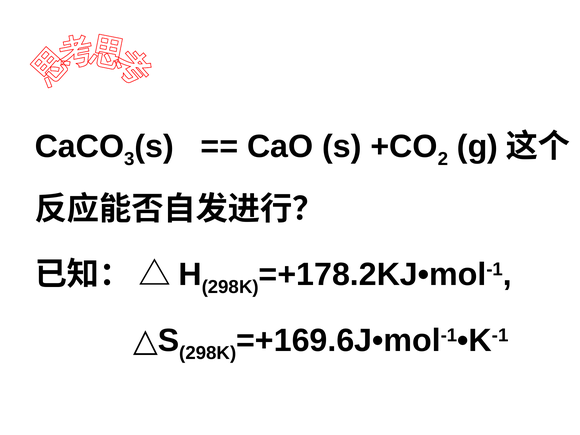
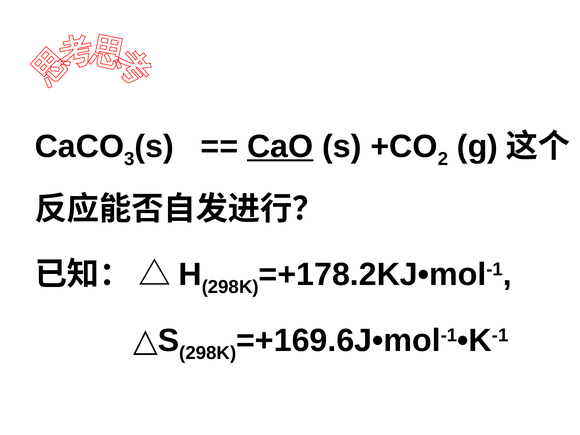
CaO underline: none -> present (280, 147)
